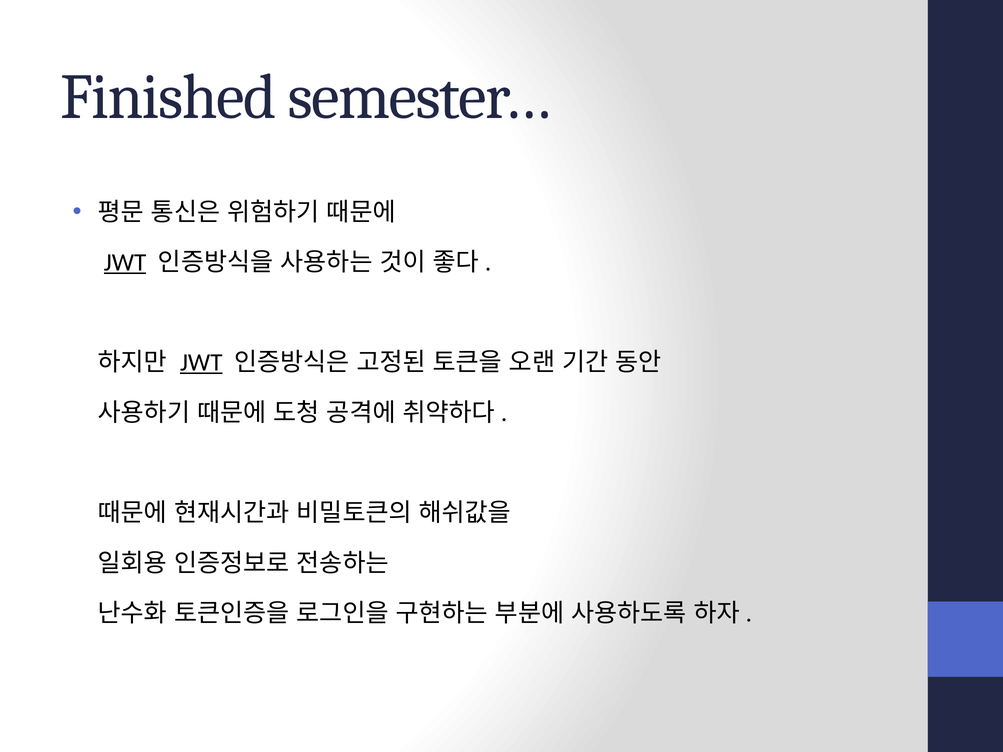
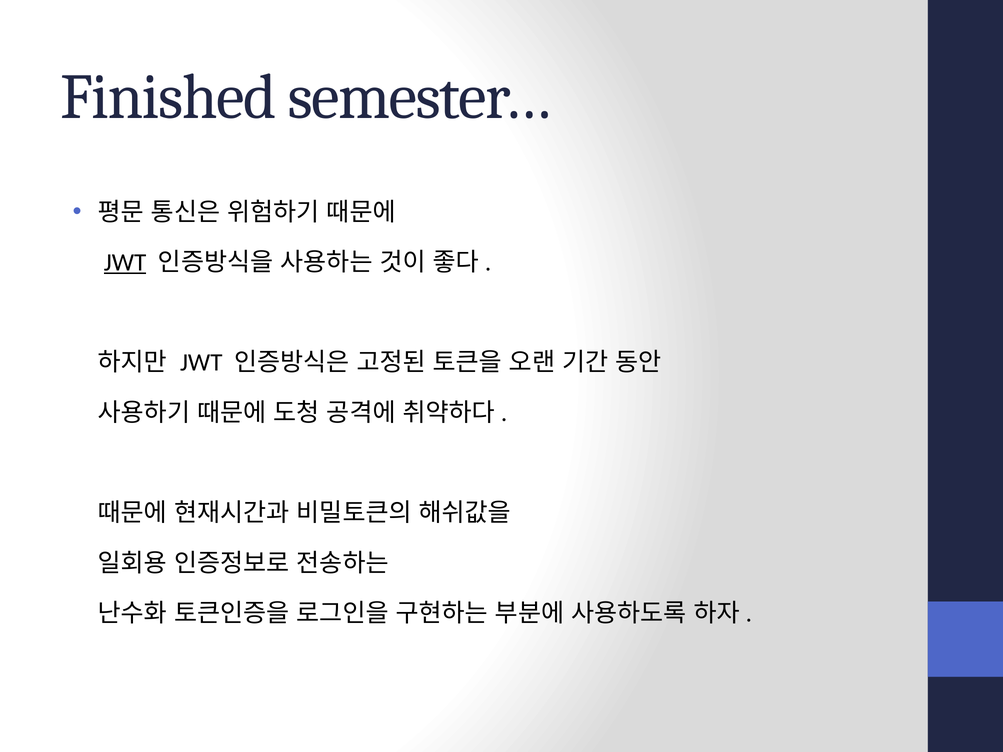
JWT underline: present -> none (201, 363)
